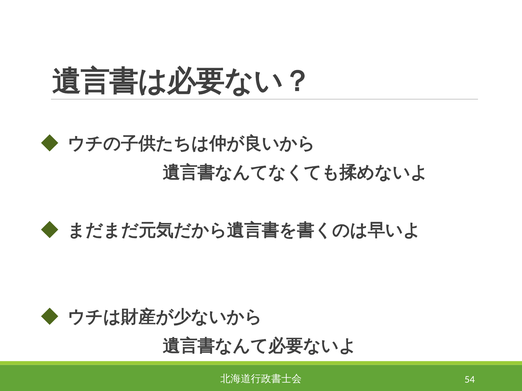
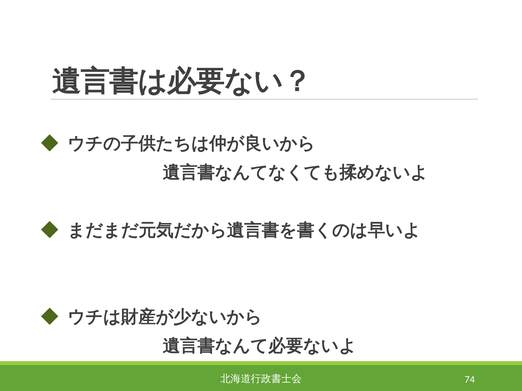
54: 54 -> 74 (470, 380)
